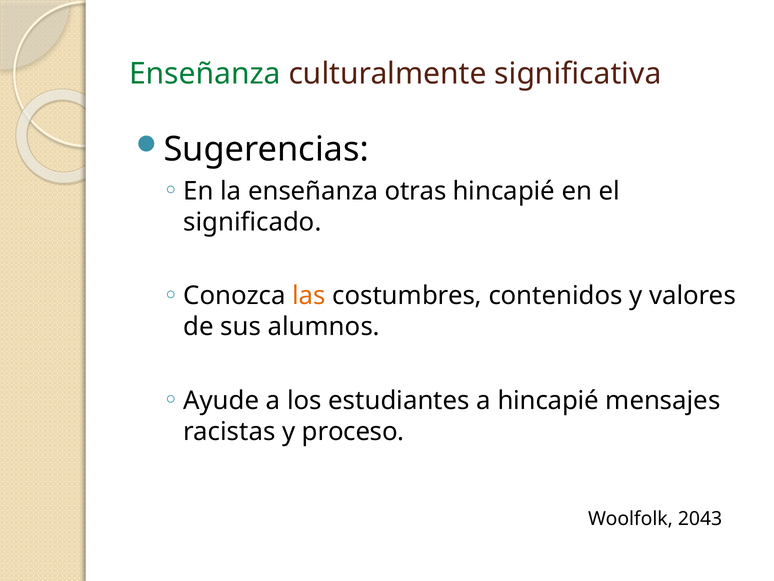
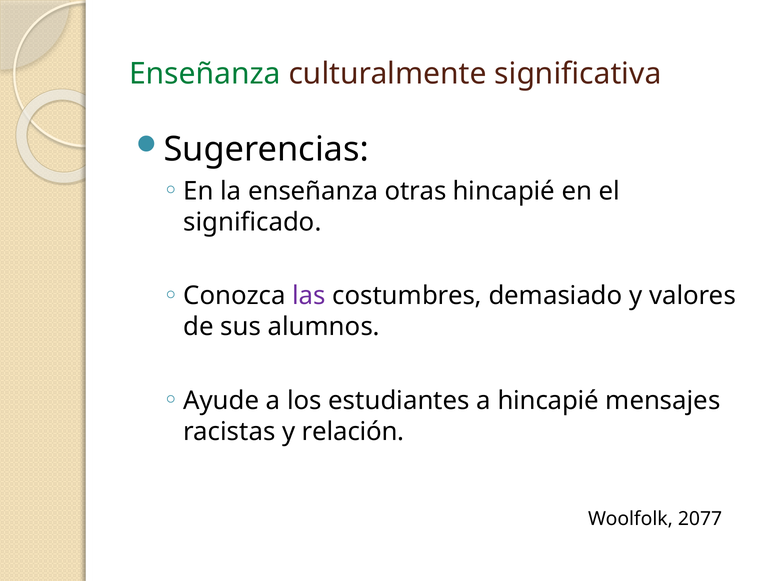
las colour: orange -> purple (309, 296)
contenidos: contenidos -> demasiado (556, 296)
proceso: proceso -> relación (353, 431)
2043: 2043 -> 2077 (700, 519)
